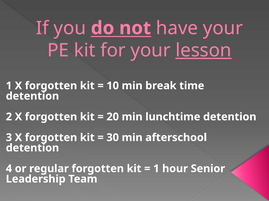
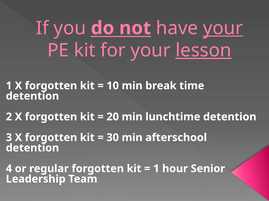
your underline: none -> present (223, 28)
